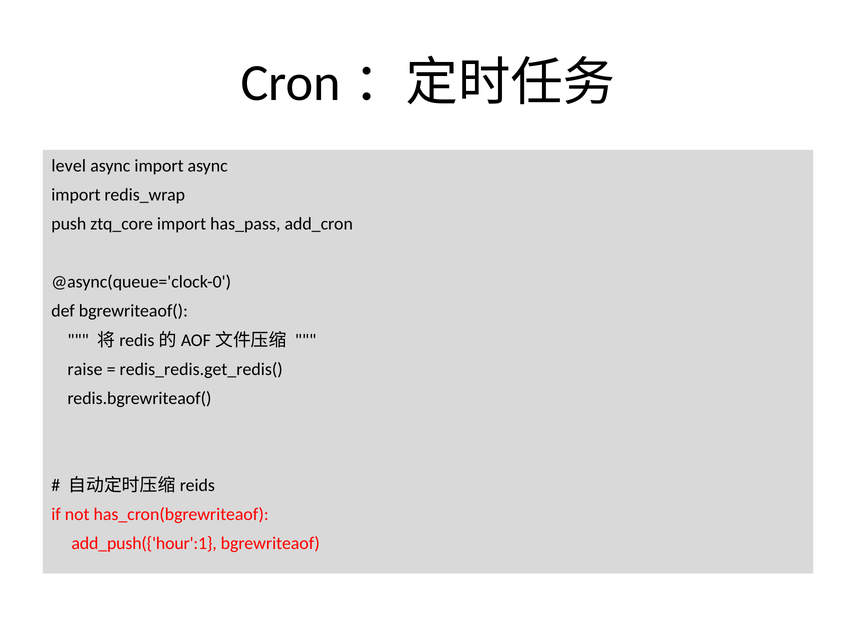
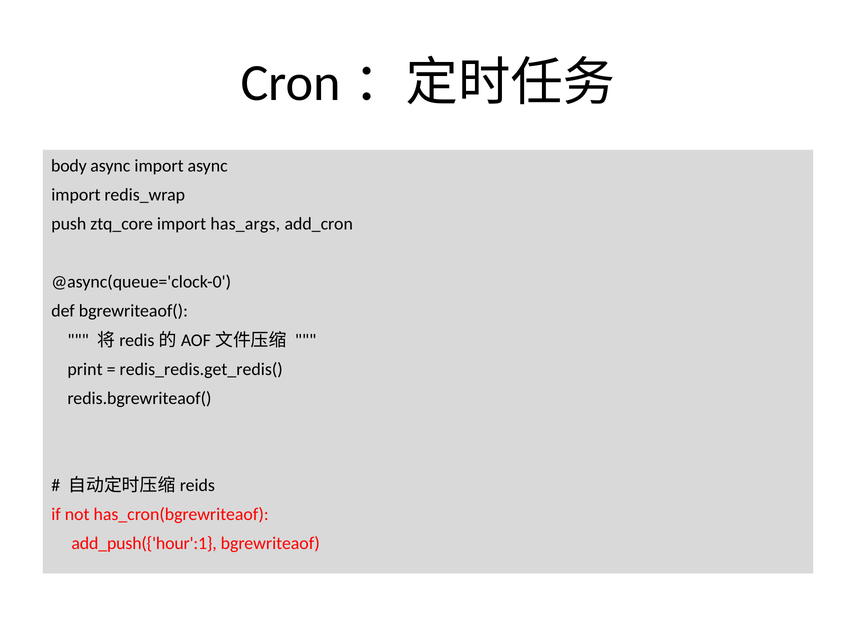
level: level -> body (69, 166)
has_pass: has_pass -> has_args (245, 224)
raise: raise -> print (85, 369)
